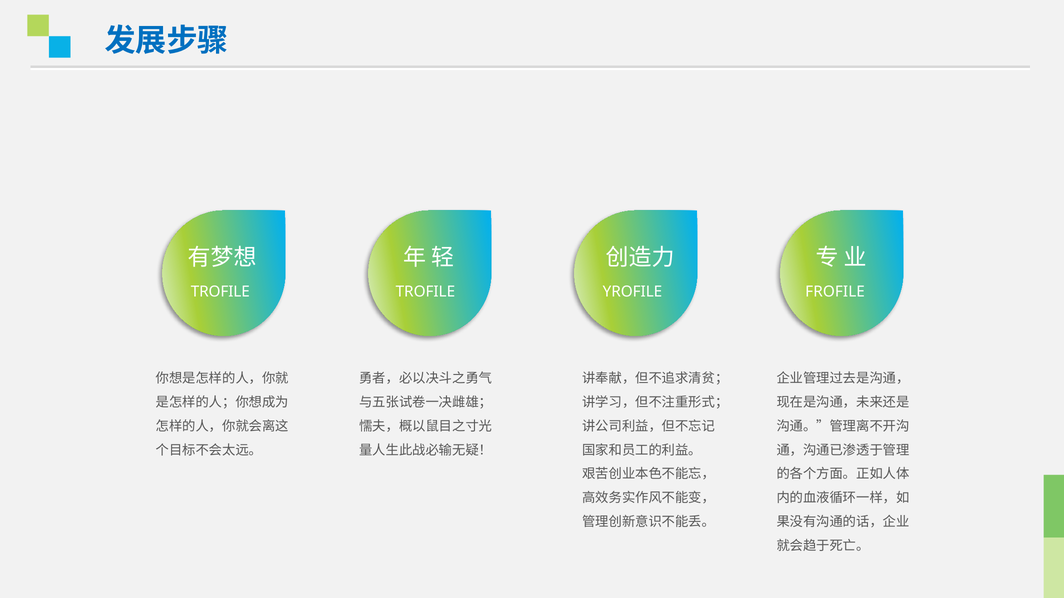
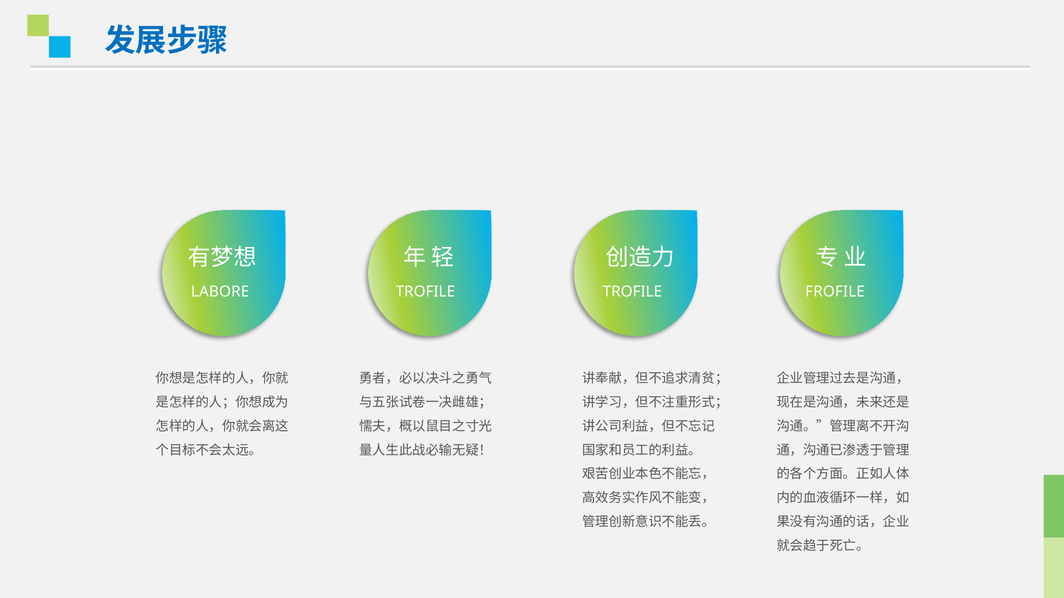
TROFILE: TROFILE -> LABORE (220, 292)
YROFILE: YROFILE -> TROFILE (632, 292)
